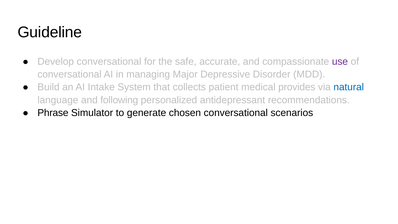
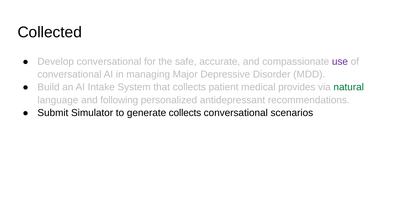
Guideline: Guideline -> Collected (50, 32)
natural colour: blue -> green (349, 87)
Phrase: Phrase -> Submit (53, 113)
generate chosen: chosen -> collects (185, 113)
